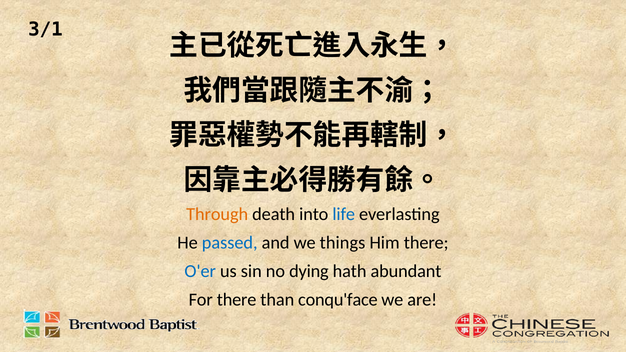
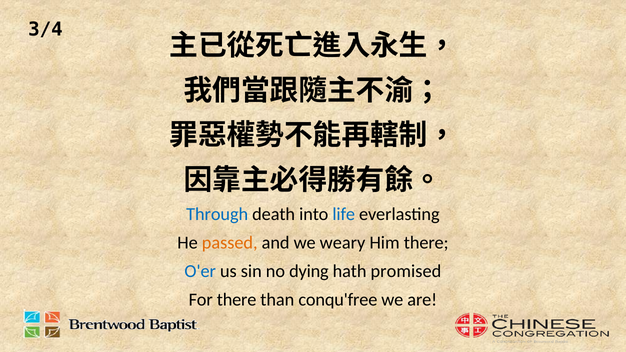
3/1: 3/1 -> 3/4 (45, 29)
Through colour: orange -> blue (217, 214)
passed colour: blue -> orange (230, 243)
things: things -> weary (343, 243)
abundant: abundant -> promised (406, 271)
conqu'face: conqu'face -> conqu'free (338, 300)
